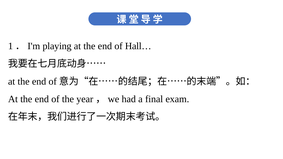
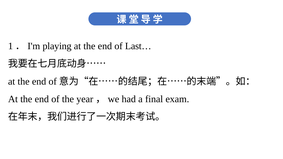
Hall…: Hall… -> Last… (138, 46)
